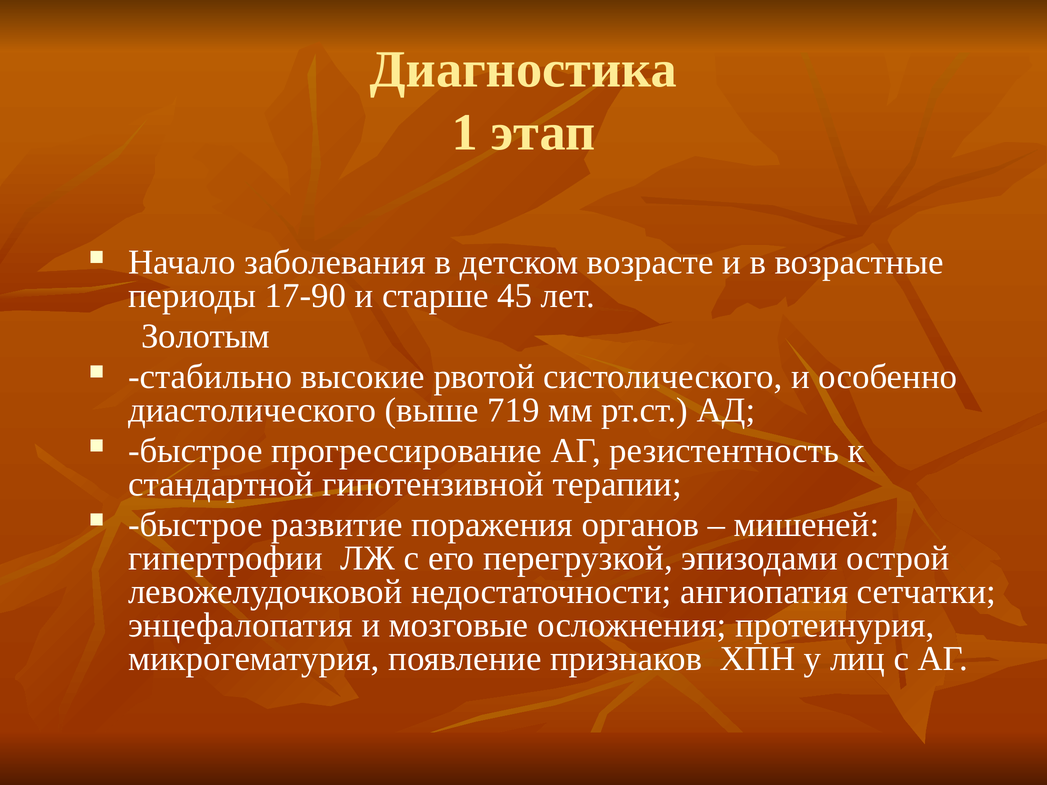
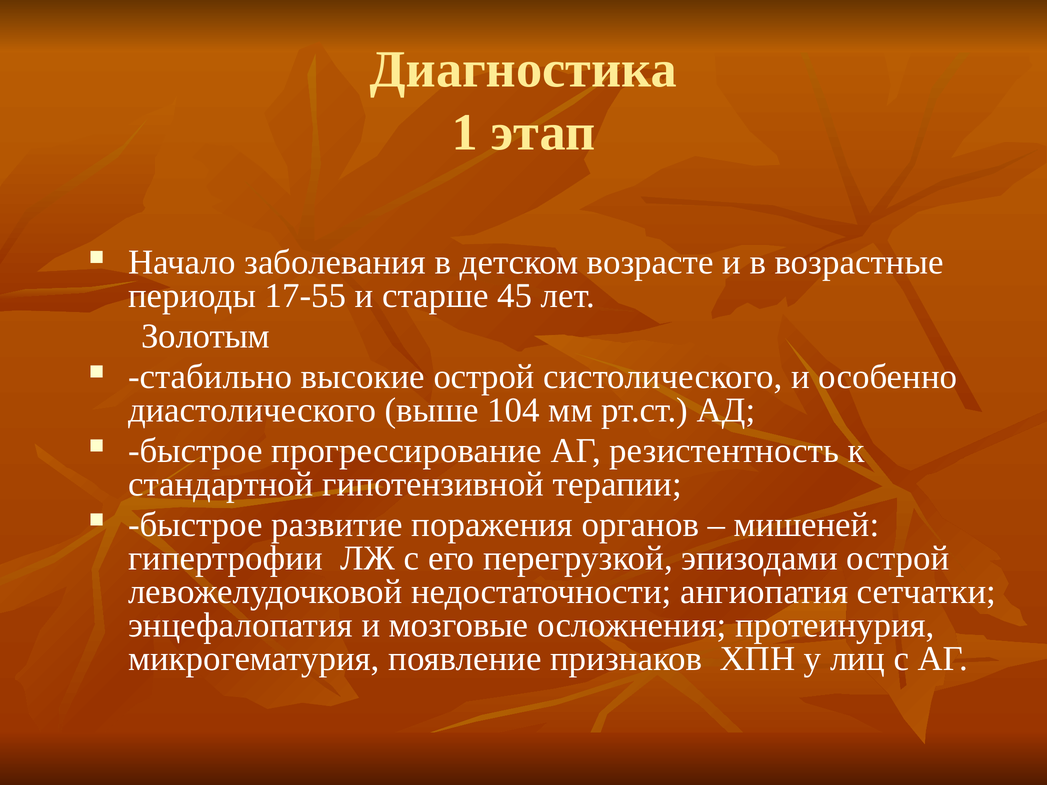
17-90: 17-90 -> 17-55 (305, 296)
высокие рвотой: рвотой -> острой (484, 377)
719: 719 -> 104 (514, 410)
